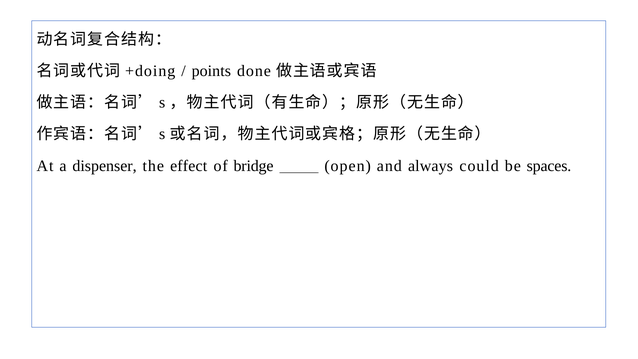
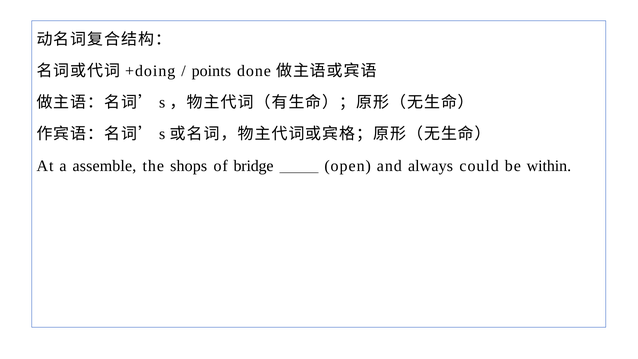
dispenser: dispenser -> assemble (104, 166)
effect: effect -> shops (189, 166)
spaces: spaces -> within (549, 166)
